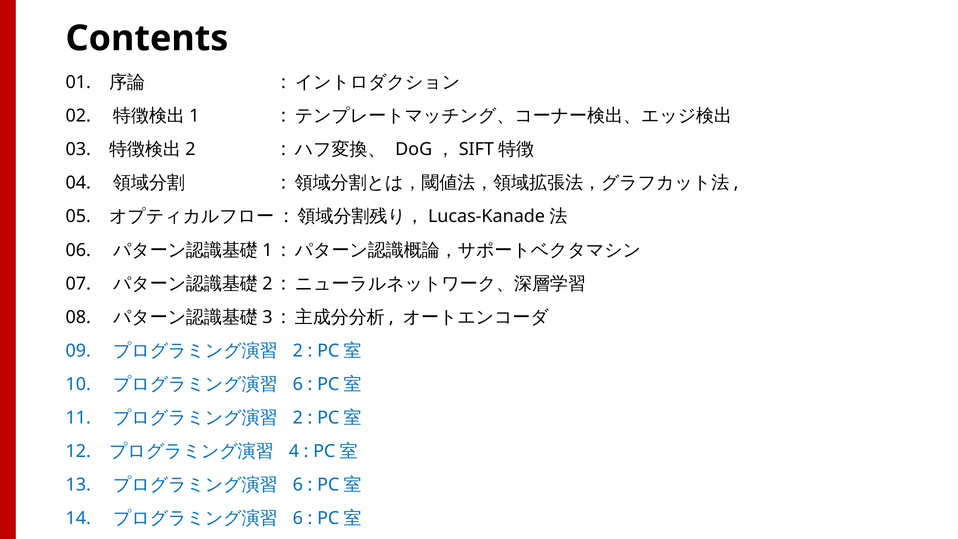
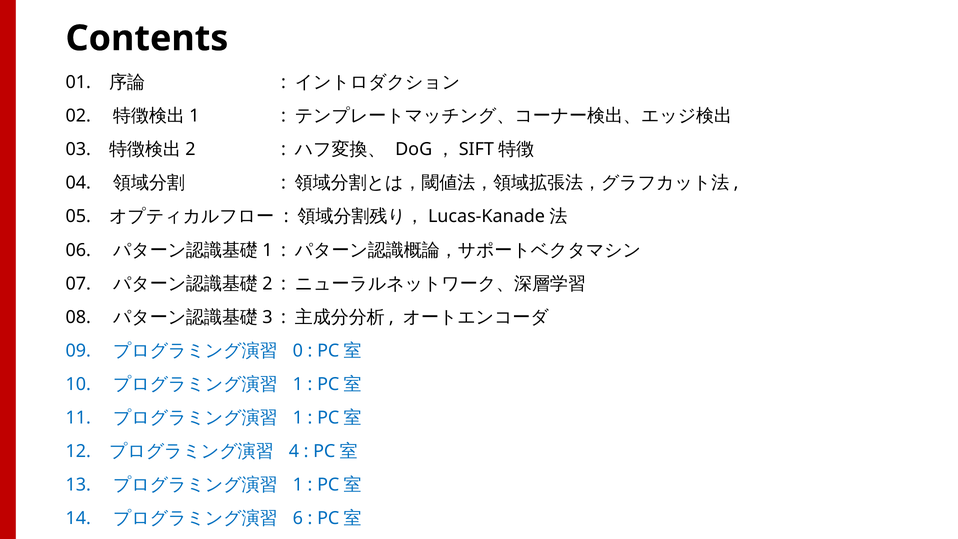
2: 2 -> 0 (298, 351)
6: 6 -> 1 (298, 384)
2: 2 -> 1 (298, 418)
6: 6 -> 1 (298, 485)
